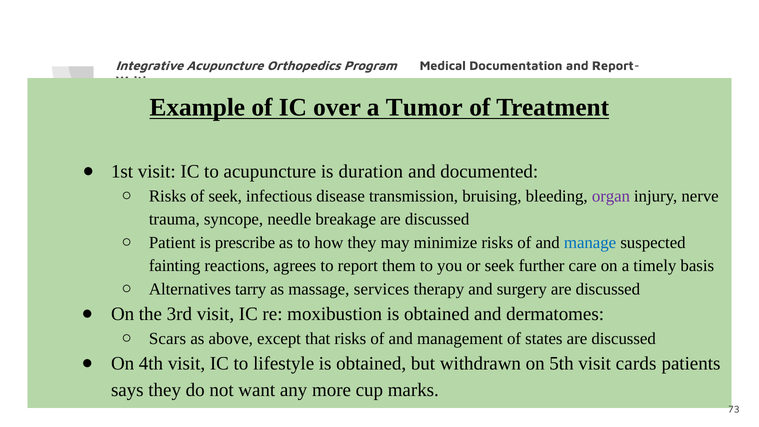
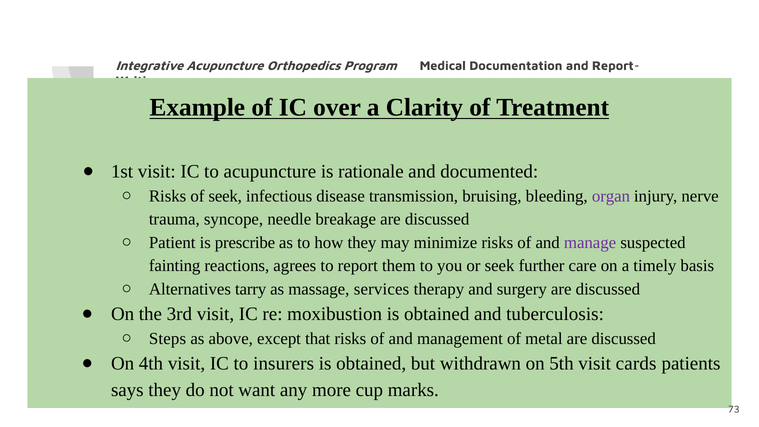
Tumor: Tumor -> Clarity (424, 107)
duration: duration -> rationale (371, 172)
manage colour: blue -> purple (590, 243)
dermatomes: dermatomes -> tuberculosis (555, 314)
Scars: Scars -> Steps (168, 338)
states: states -> metal (544, 338)
lifestyle: lifestyle -> insurers (284, 364)
